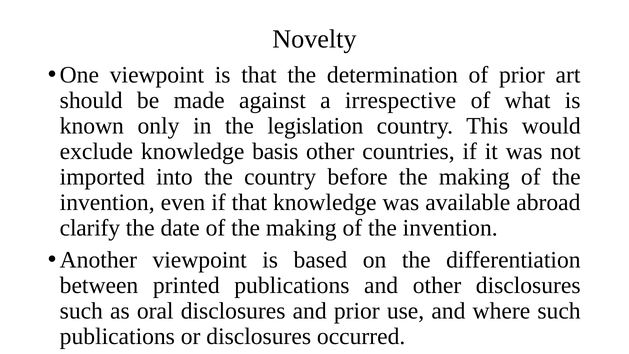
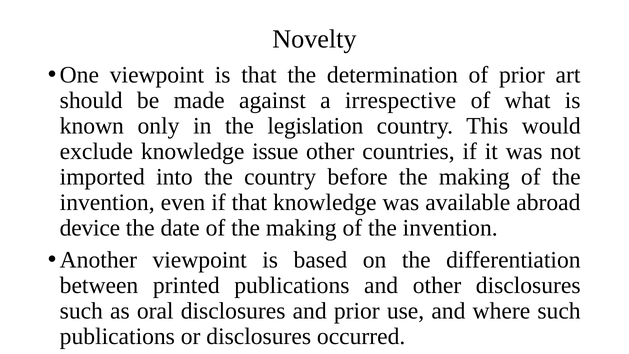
basis: basis -> issue (275, 151)
clarify: clarify -> device (90, 228)
